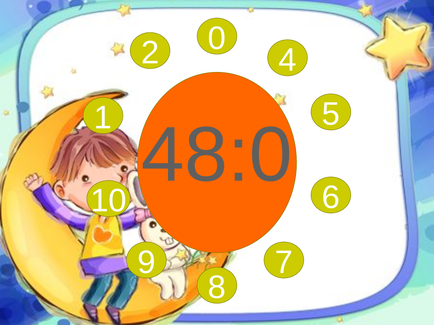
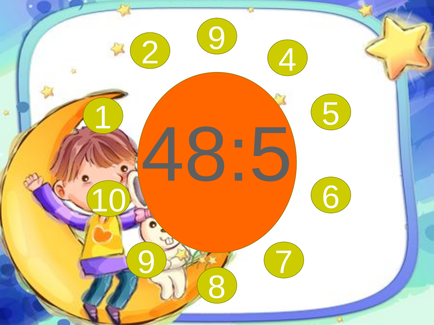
2 0: 0 -> 9 (217, 38)
48:0: 48:0 -> 48:5 (217, 156)
